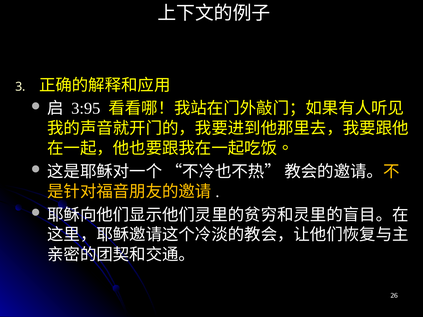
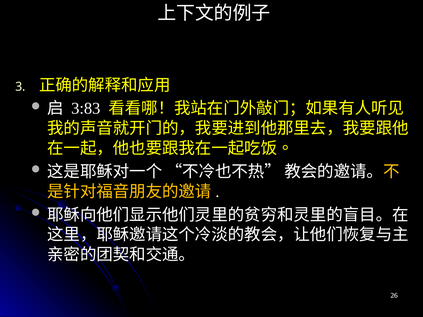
3:95: 3:95 -> 3:83 (86, 109)
